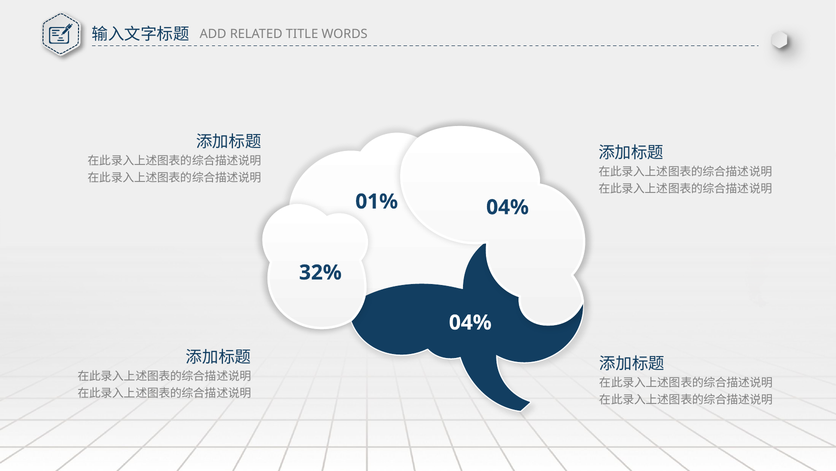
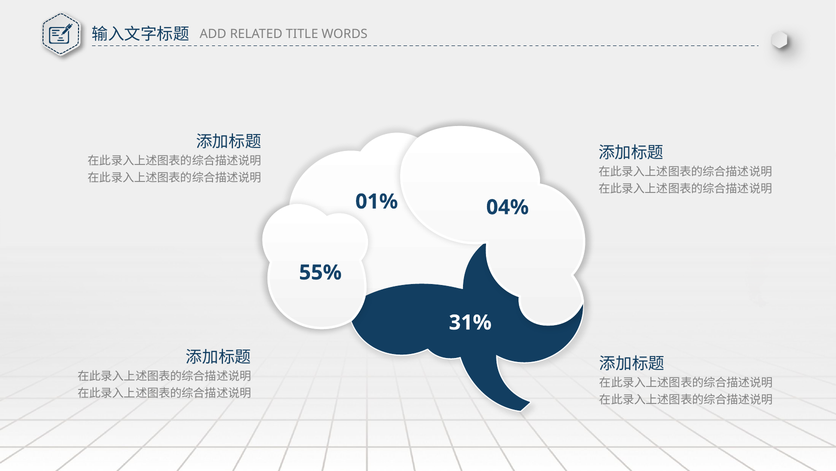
32%: 32% -> 55% (320, 272)
04%: 04% -> 31% (470, 322)
